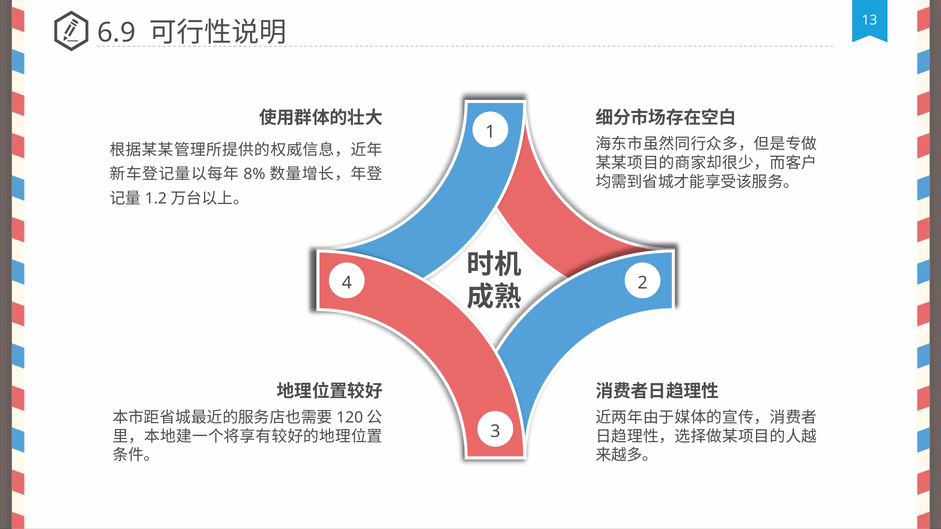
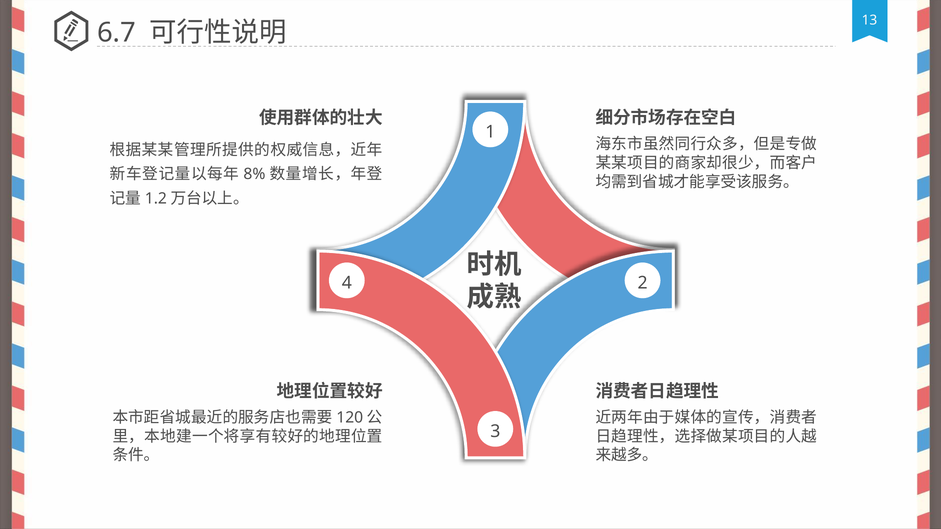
6.9: 6.9 -> 6.7 (116, 32)
